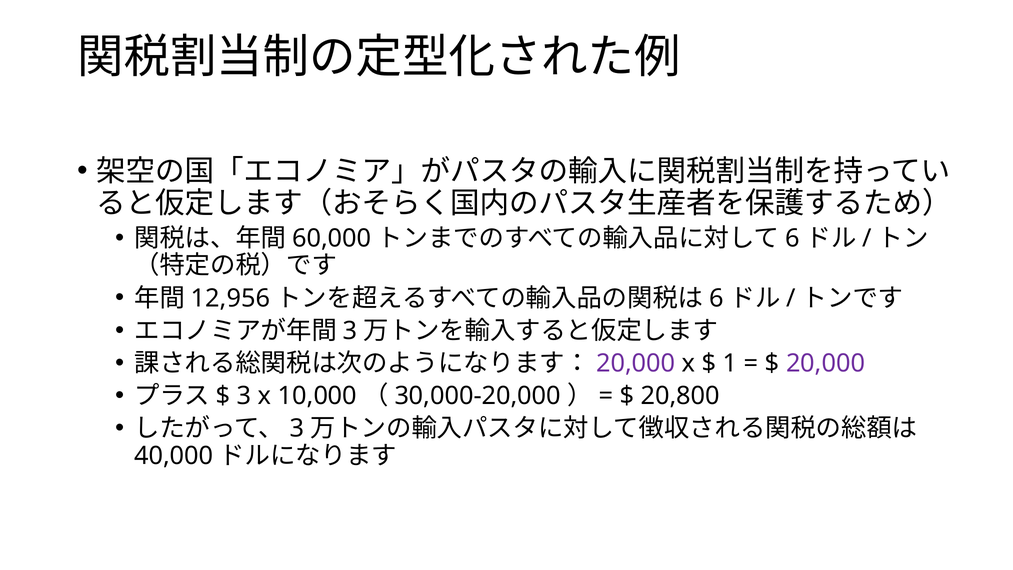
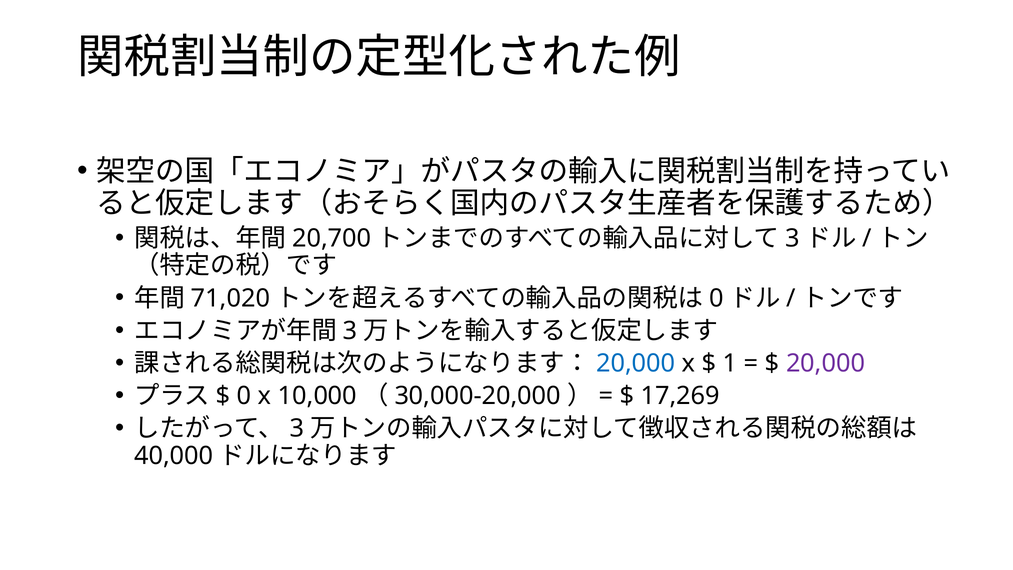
60,000: 60,000 -> 20,700 (332, 238)
6: 6 -> 3 (792, 238)
12,956: 12,956 -> 71,020 (230, 298)
6: 6 -> 0 (716, 298)
20,000 colour: purple -> blue (636, 363)
3: 3 -> 0 (244, 396)
20,800: 20,800 -> 17,269 (680, 396)
